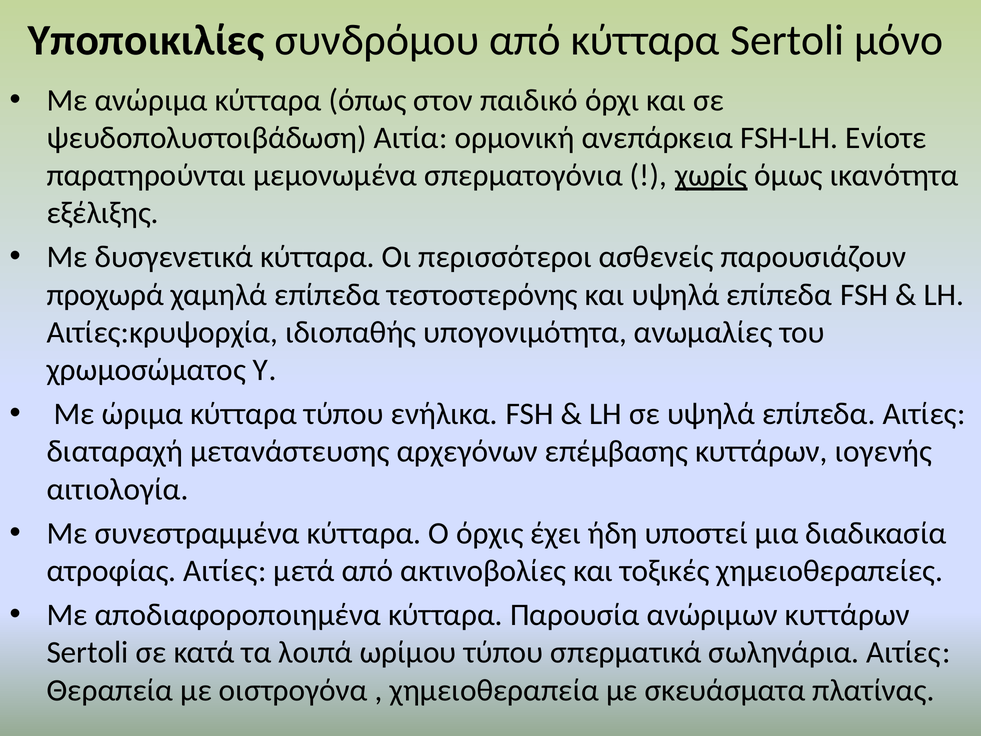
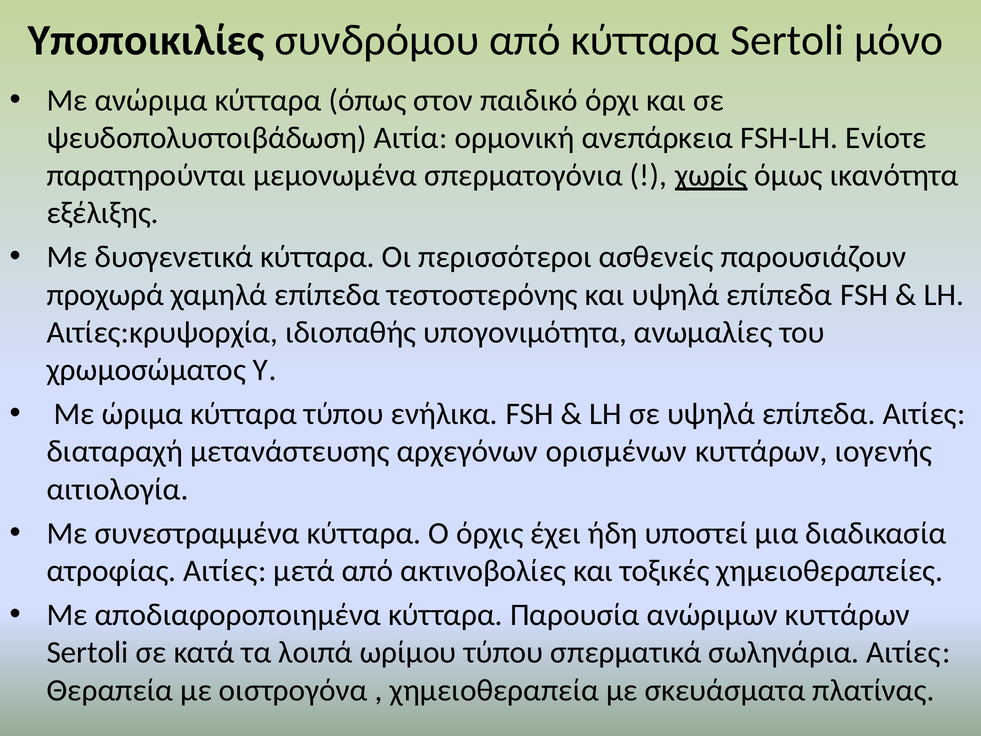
επέμβασης: επέμβασης -> ορισμένων (616, 451)
